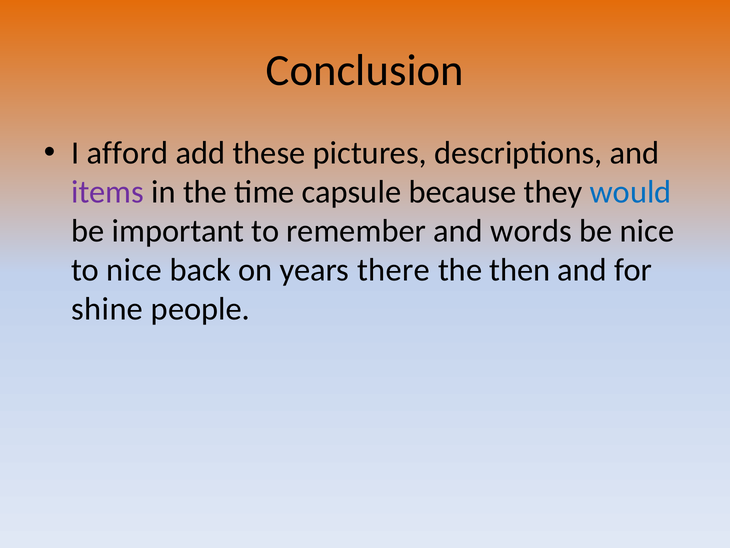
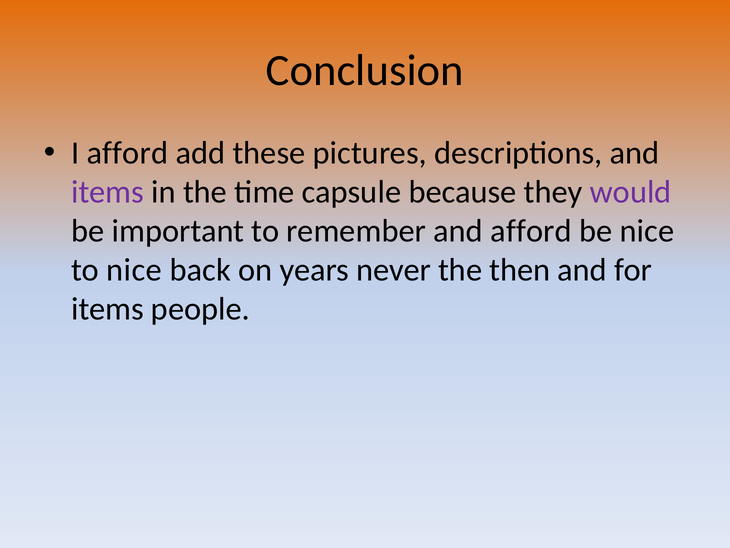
would colour: blue -> purple (631, 192)
and words: words -> afford (531, 231)
there: there -> never (394, 270)
shine: shine -> items (107, 309)
